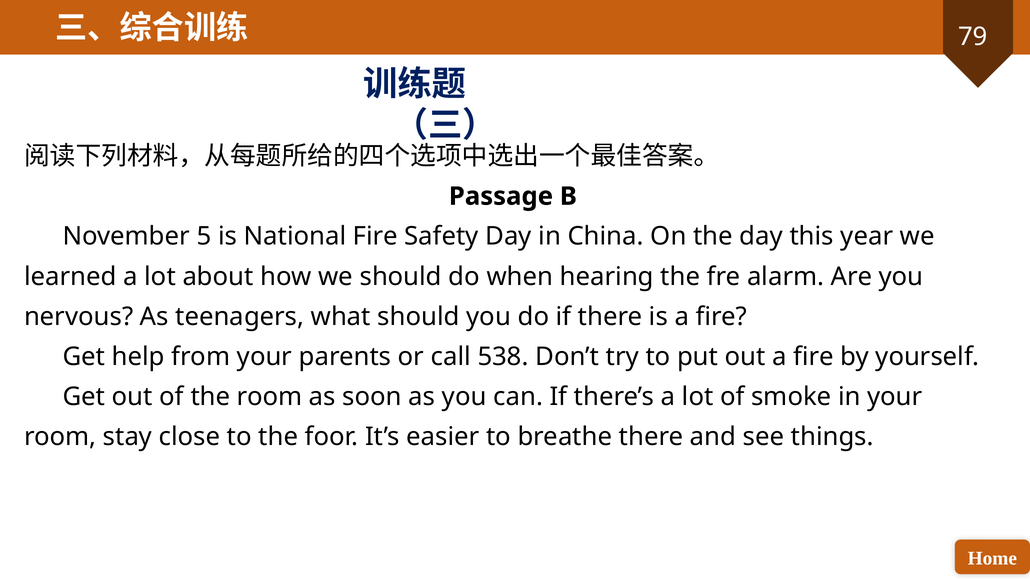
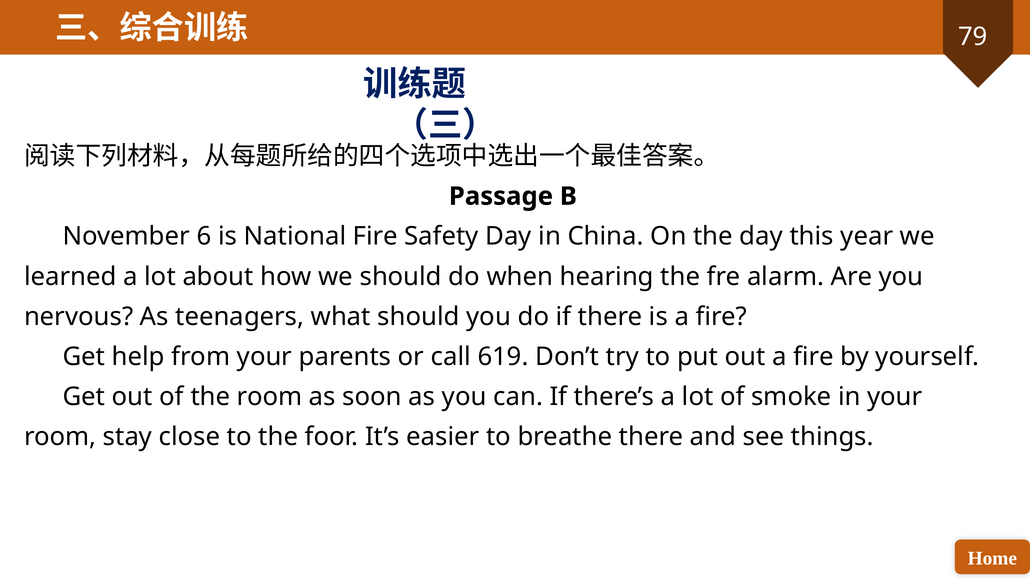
5: 5 -> 6 (204, 237)
538: 538 -> 619 (503, 357)
